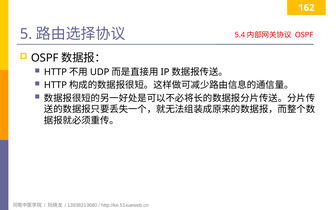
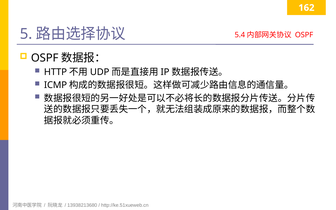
HTTP: HTTP -> ICMP (55, 85)
